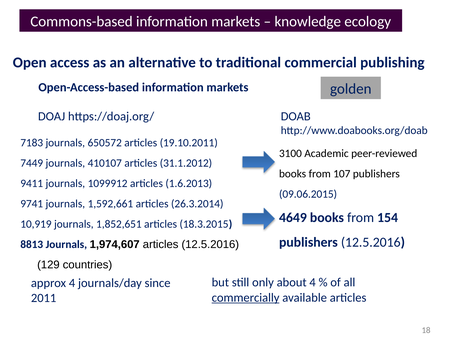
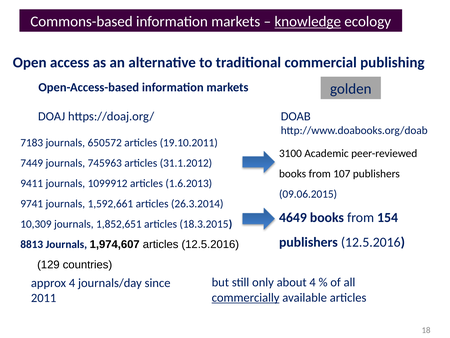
knowledge underline: none -> present (308, 22)
410107: 410107 -> 745963 (105, 163)
10,919: 10,919 -> 10,309 (36, 224)
